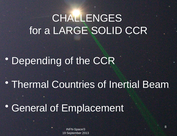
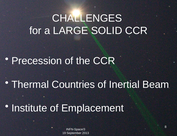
Depending: Depending -> Precession (37, 61)
General: General -> Institute (29, 108)
